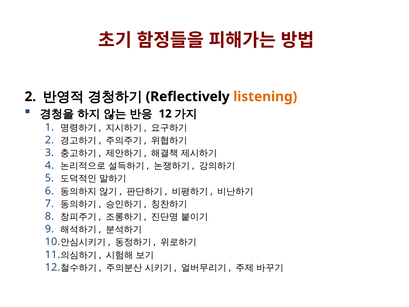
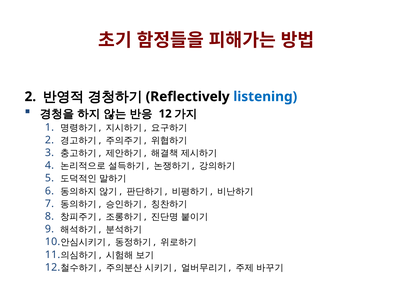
listening colour: orange -> blue (265, 97)
